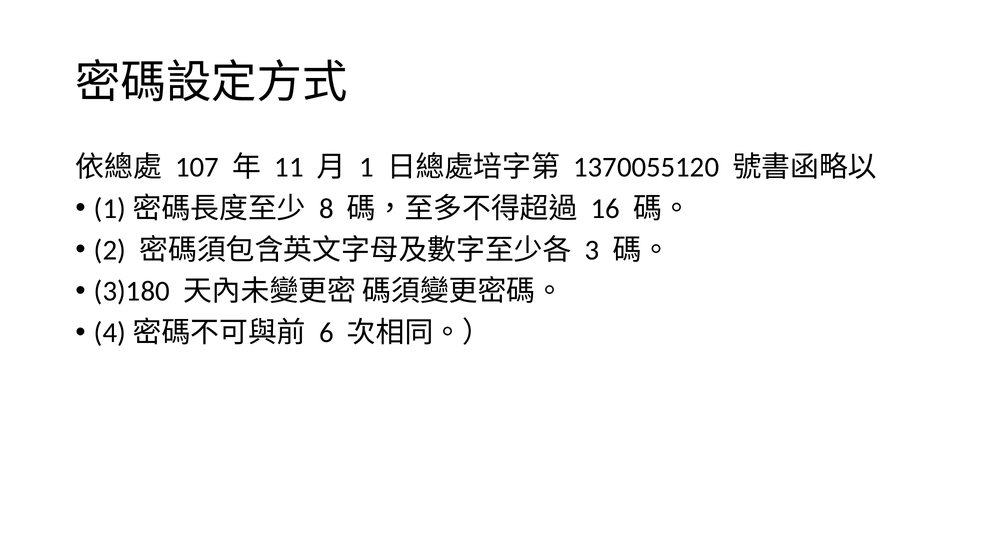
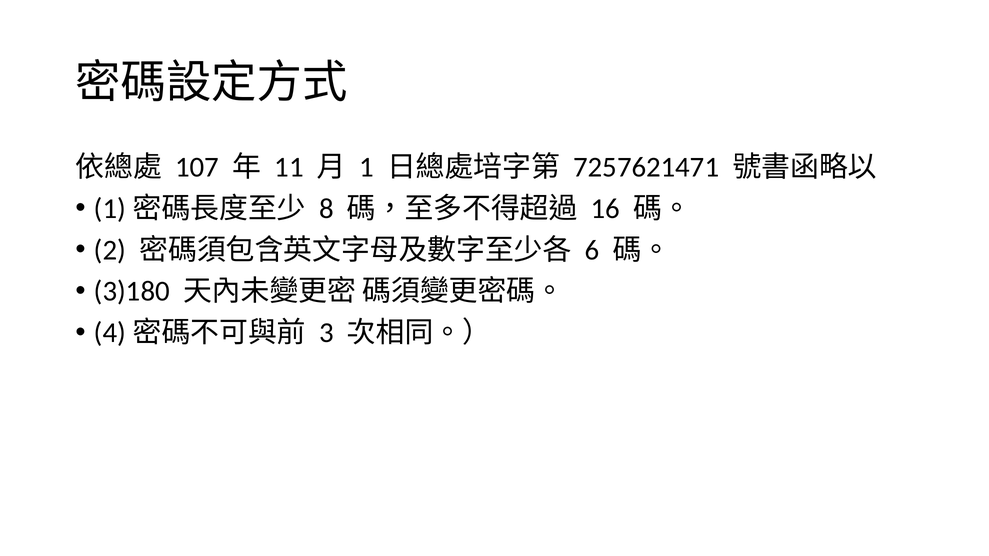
1370055120: 1370055120 -> 7257621471 (646, 167)
3: 3 -> 6 (592, 250)
6: 6 -> 3 (326, 333)
